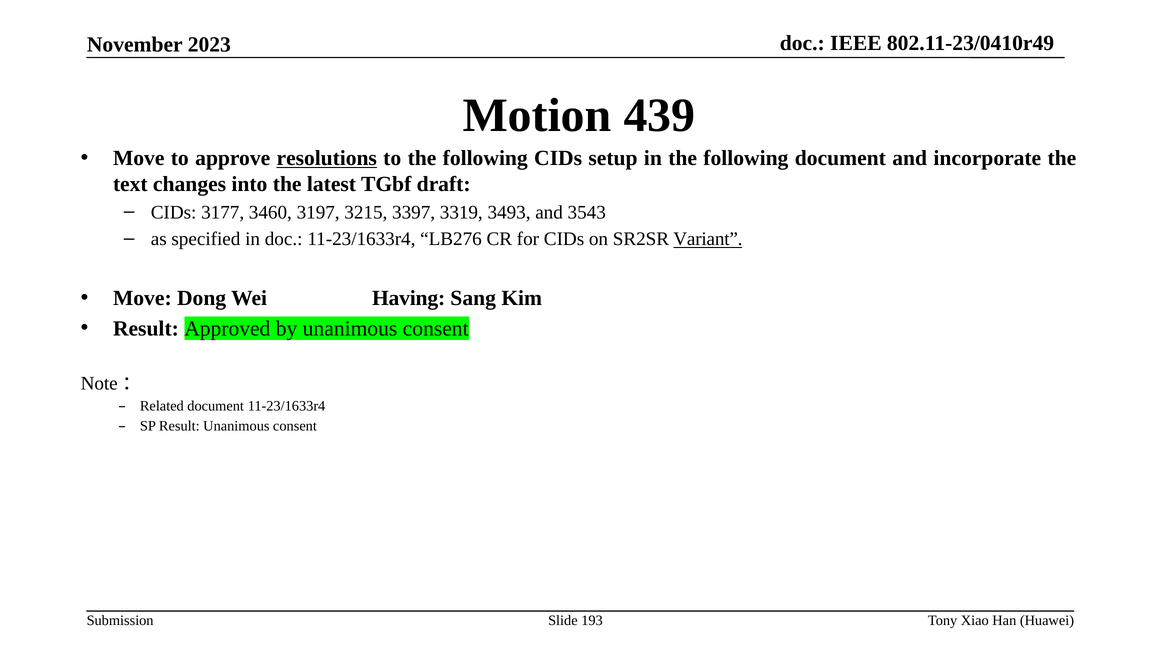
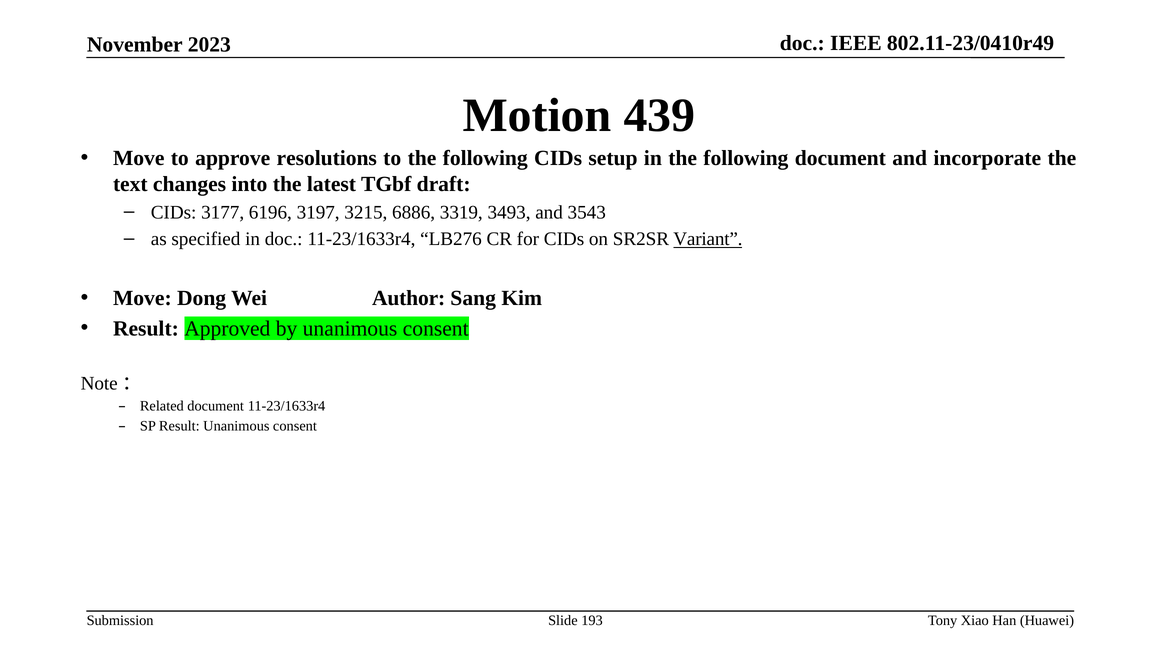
resolutions underline: present -> none (327, 158)
3460: 3460 -> 6196 (270, 212)
3397: 3397 -> 6886 (414, 212)
Having: Having -> Author (409, 298)
